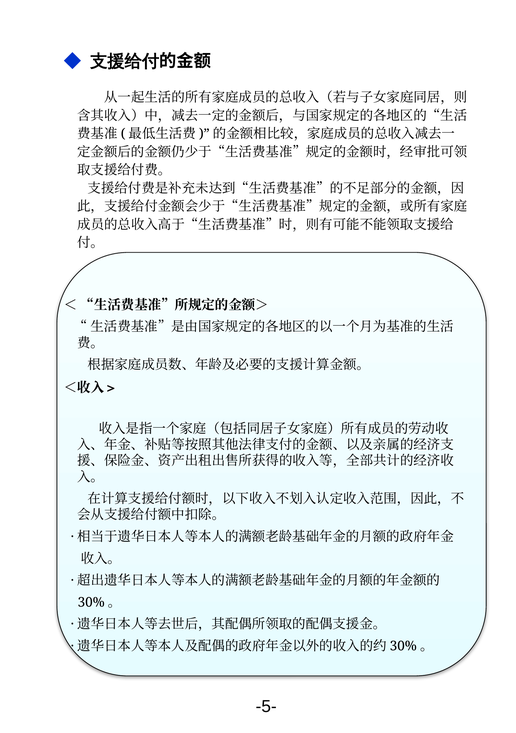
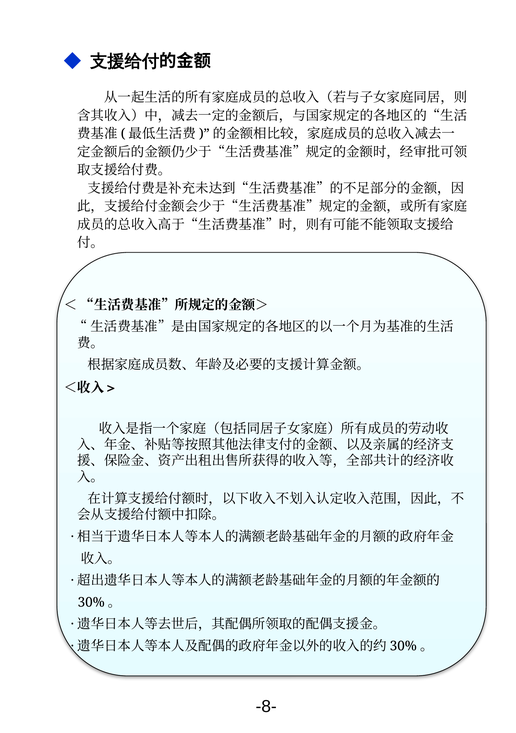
-5-: -5- -> -8- (266, 707)
